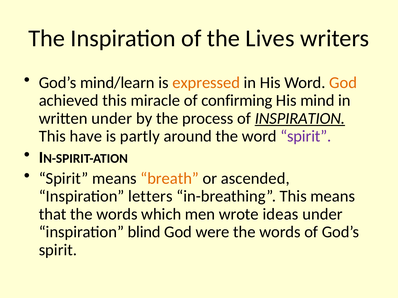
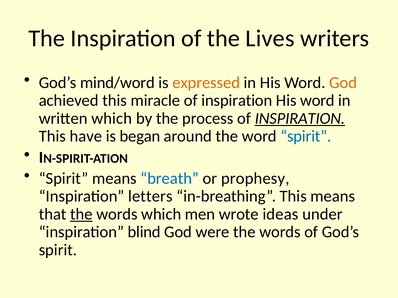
mind/learn: mind/learn -> mind/word (117, 83)
miracle of confirming: confirming -> inspiration (237, 101)
mind: mind -> word (317, 101)
written under: under -> which (112, 119)
partly: partly -> began (140, 136)
spirit colour: purple -> blue (306, 136)
breath colour: orange -> blue (170, 179)
ascended: ascended -> prophesy (255, 179)
the underline: none -> present (81, 214)
